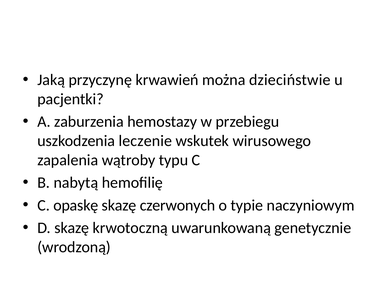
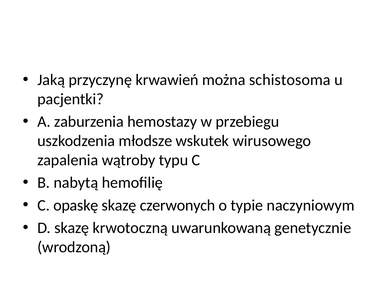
dzieciństwie: dzieciństwie -> schistosoma (290, 80)
leczenie: leczenie -> młodsze (145, 140)
